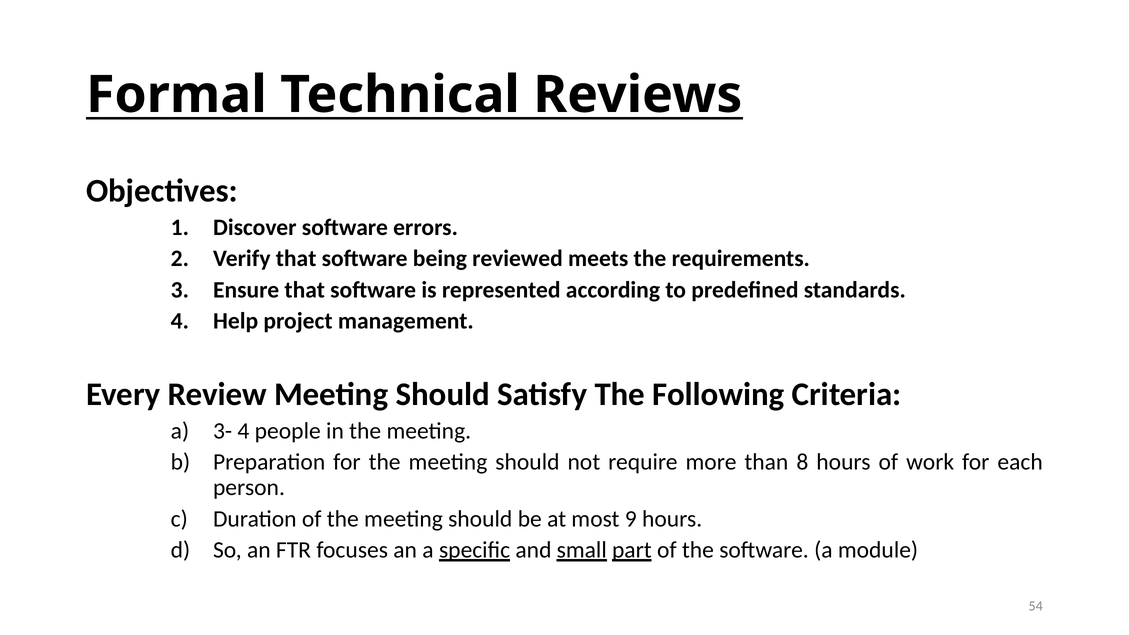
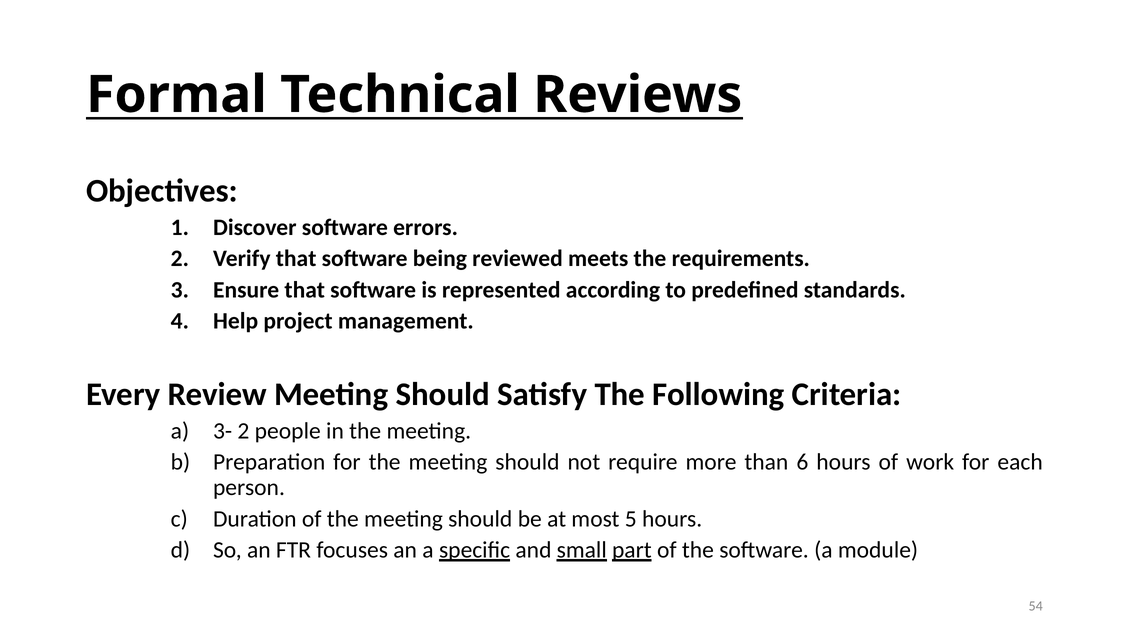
3- 4: 4 -> 2 (243, 431)
8: 8 -> 6 (802, 462)
9: 9 -> 5 (631, 519)
